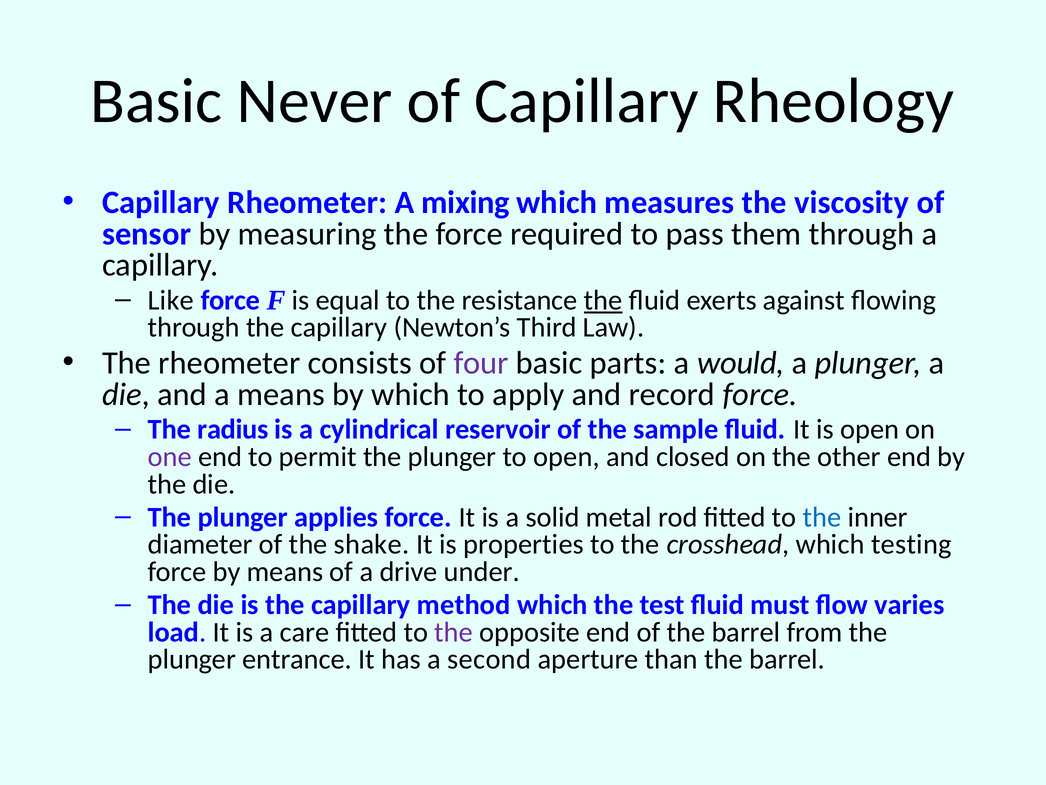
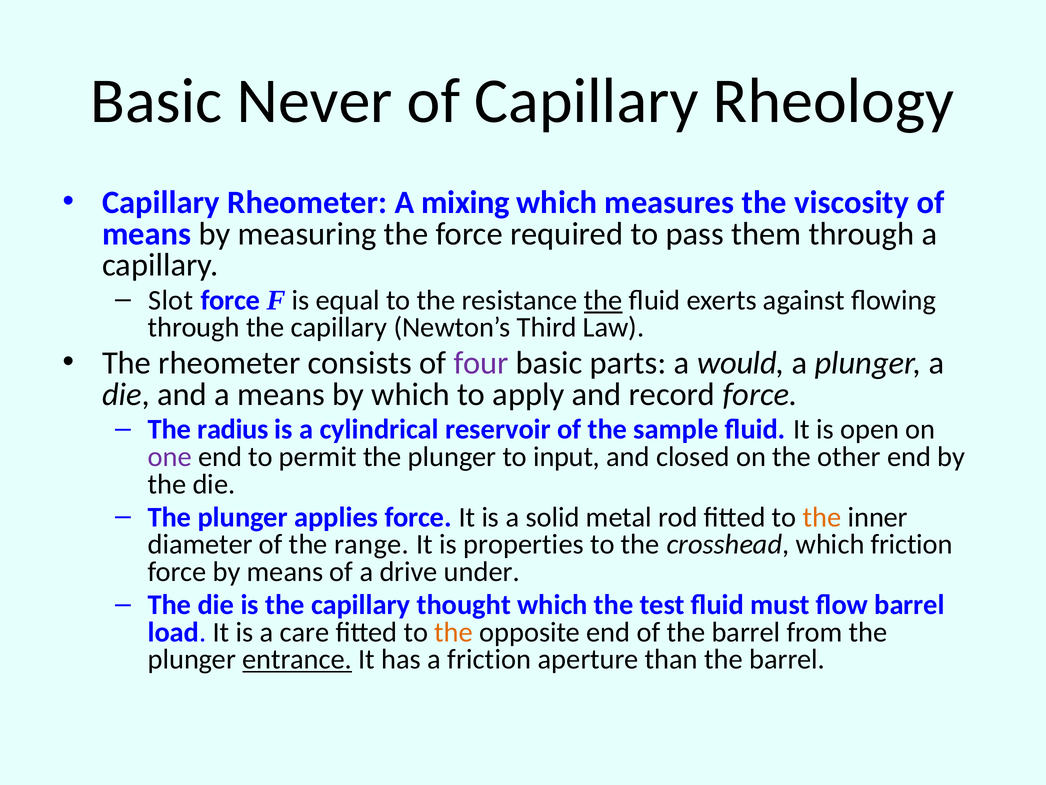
sensor: sensor -> means (147, 234)
Like: Like -> Slot (171, 300)
to open: open -> input (567, 457)
the colour: blue -> orange (822, 517)
shake: shake -> range (372, 544)
which testing: testing -> friction (912, 544)
method: method -> thought (464, 604)
flow varies: varies -> barrel (910, 604)
the colour: purple -> orange (454, 632)
entrance underline: none -> present (297, 659)
a second: second -> friction (489, 659)
